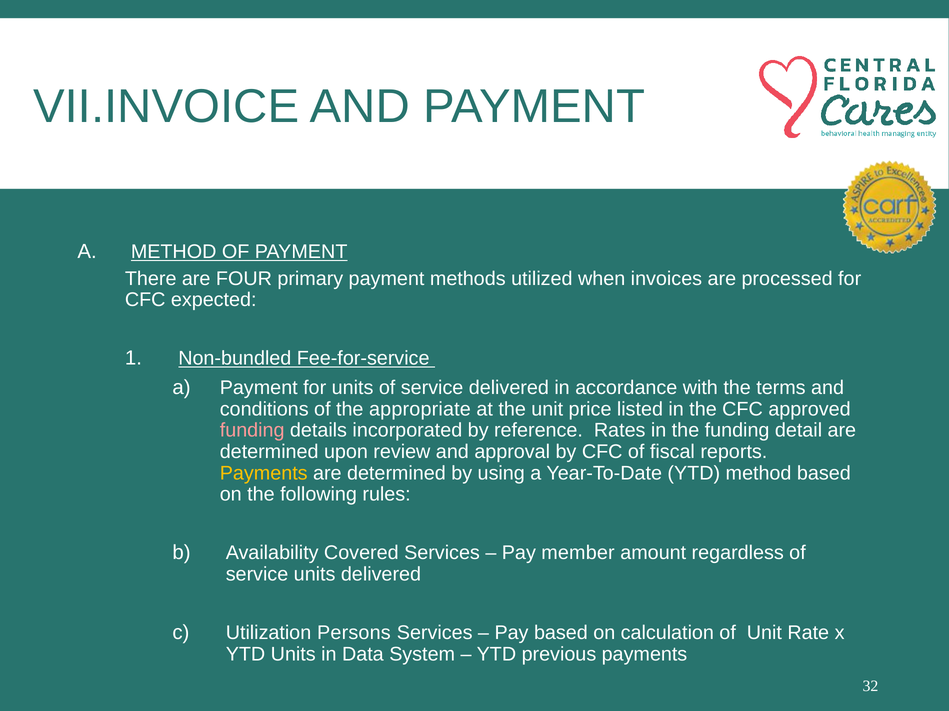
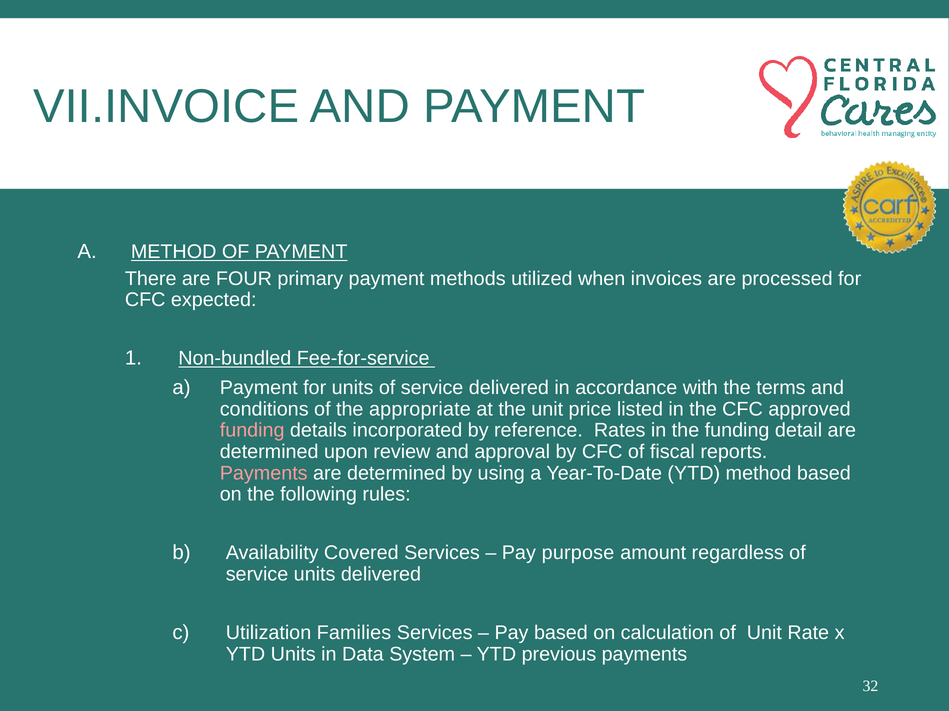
Payments colour: yellow -> pink (264, 474)
member: member -> purpose (578, 553)
Persons: Persons -> Families (354, 633)
